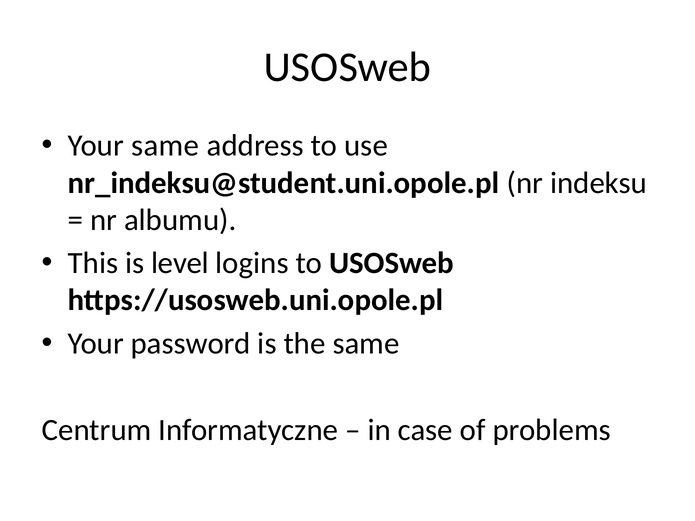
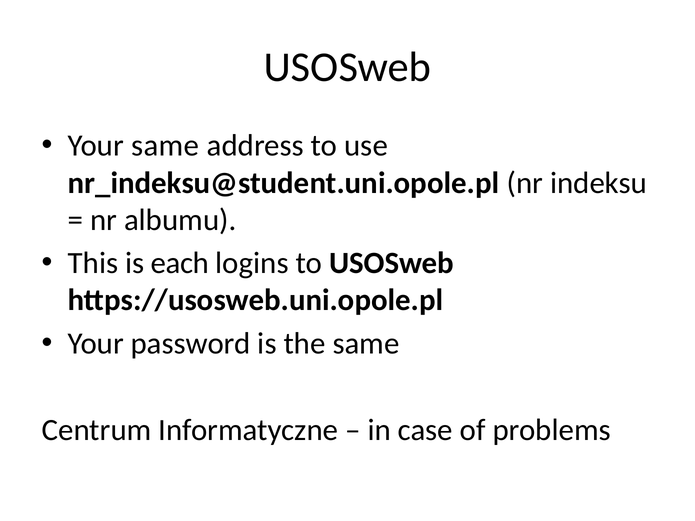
level: level -> each (180, 263)
